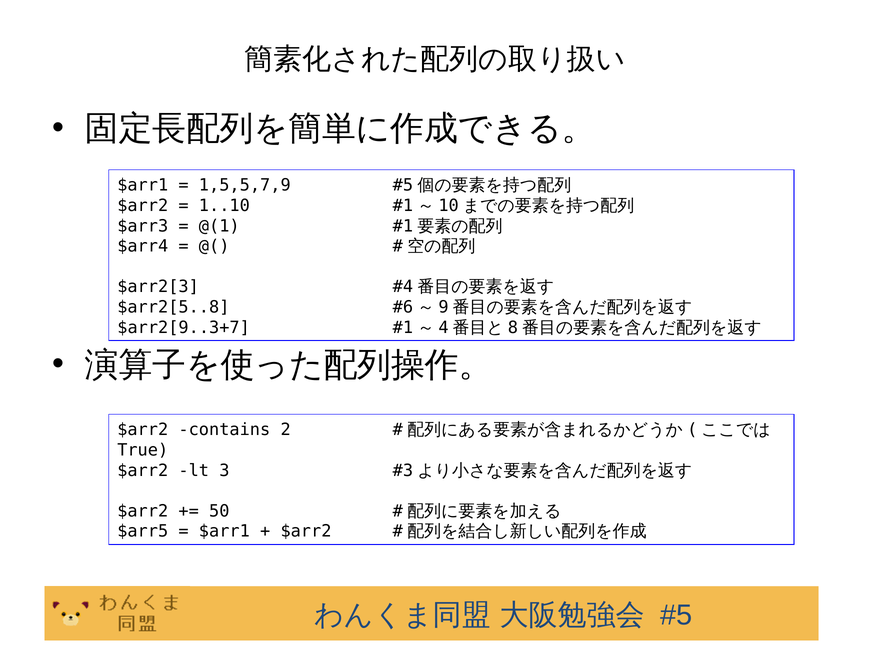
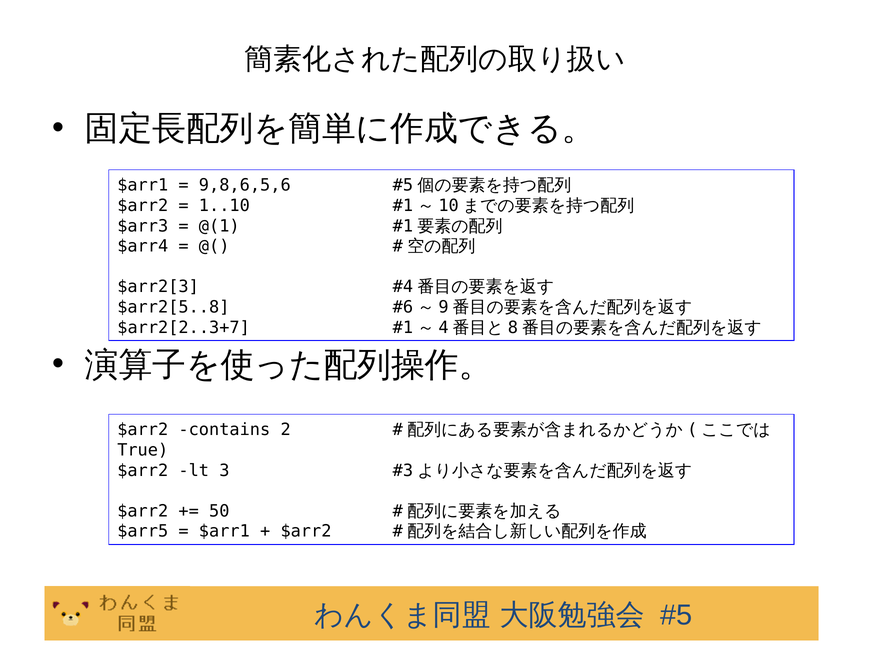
1,5,5,7,9: 1,5,5,7,9 -> 9,8,6,5,6 (245, 186)
$arr2[9..3+7: $arr2[9..3+7 -> $arr2[2..3+7 (184, 328)
